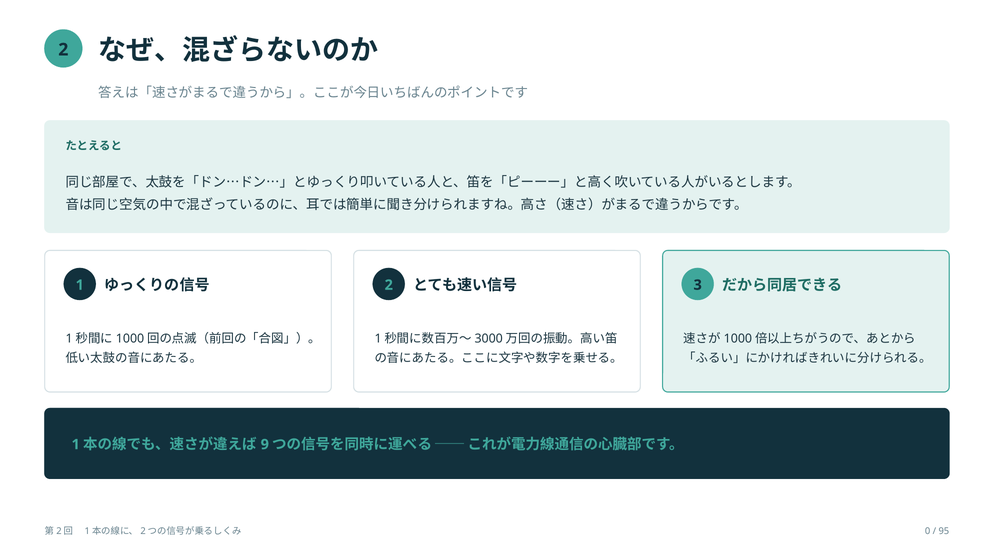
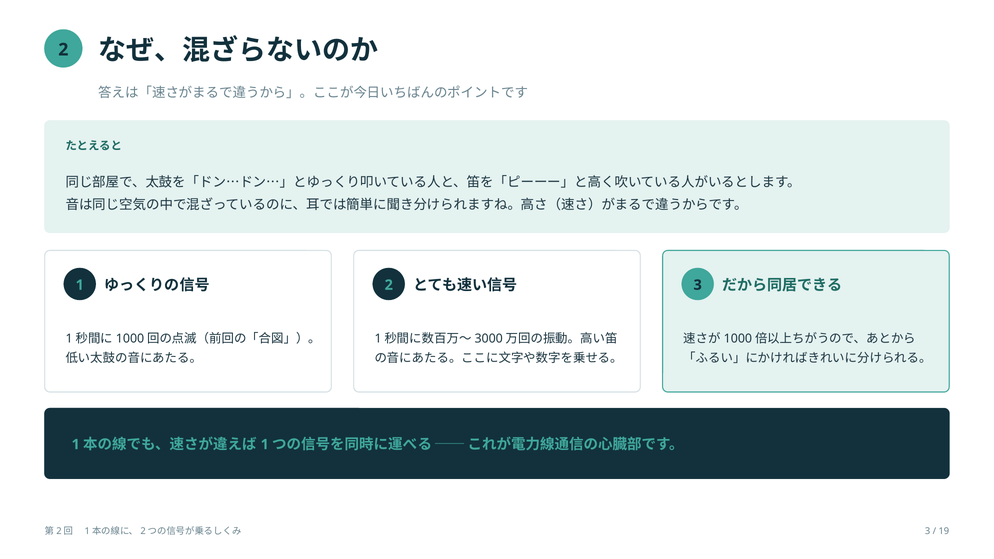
9: 9 -> 1 (265, 445)
0: 0 -> 3 (928, 531)
95: 95 -> 19 (944, 531)
